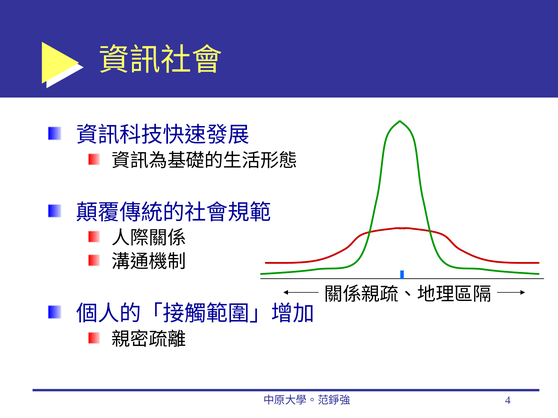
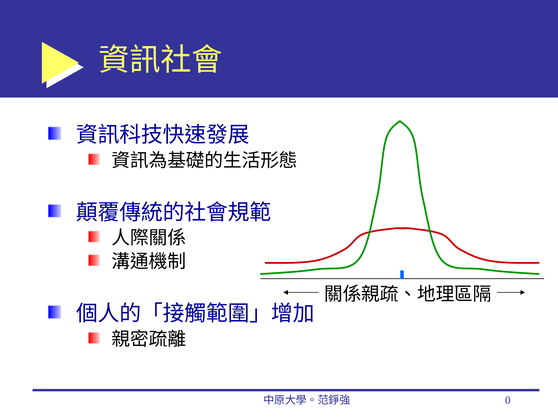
4: 4 -> 0 (508, 401)
